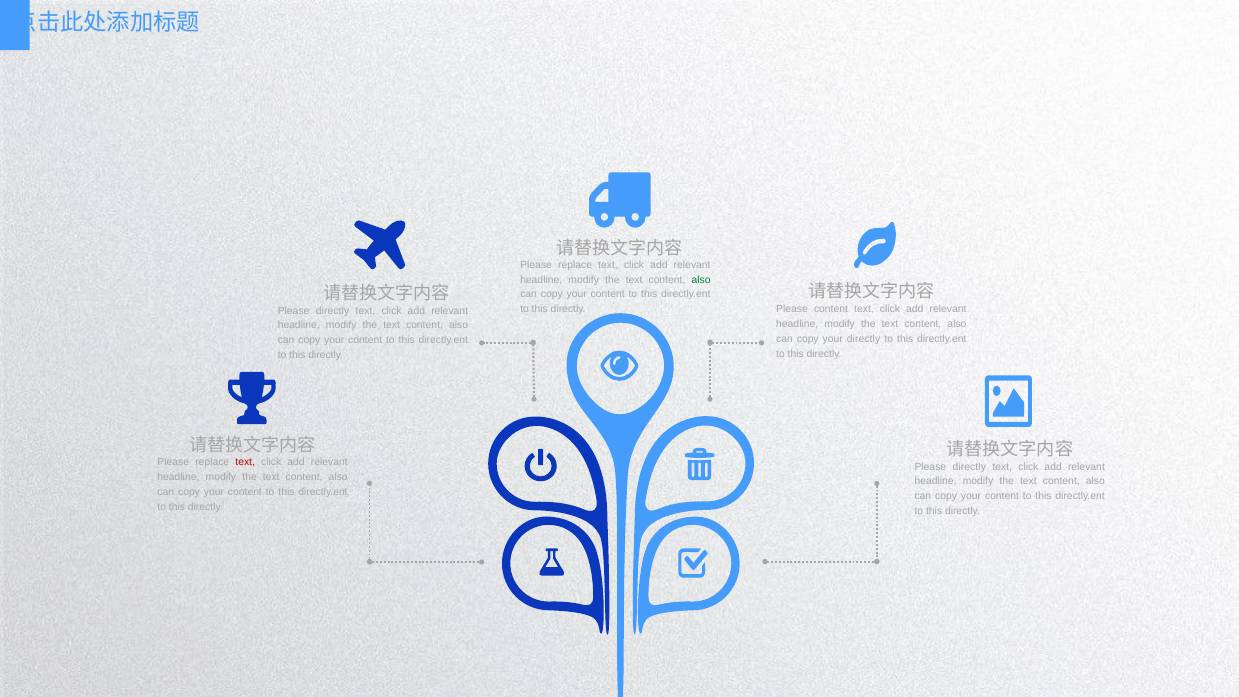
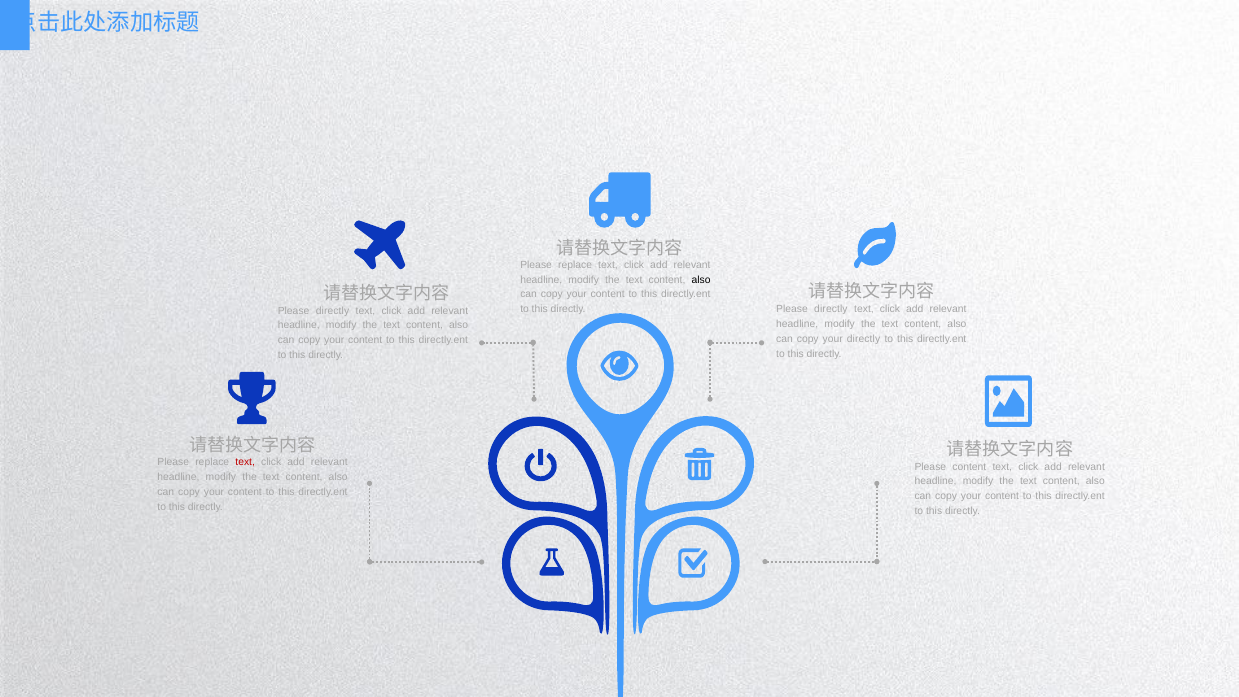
also colour: green -> black (701, 280)
content: content -> directly (831, 309)
directly: directly -> content (969, 467)
